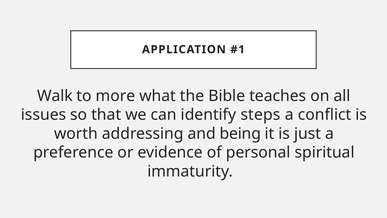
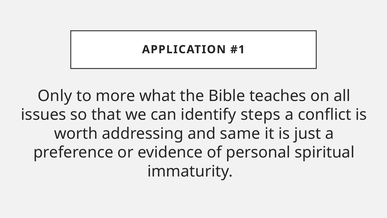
Walk: Walk -> Only (55, 96)
being: being -> same (240, 133)
